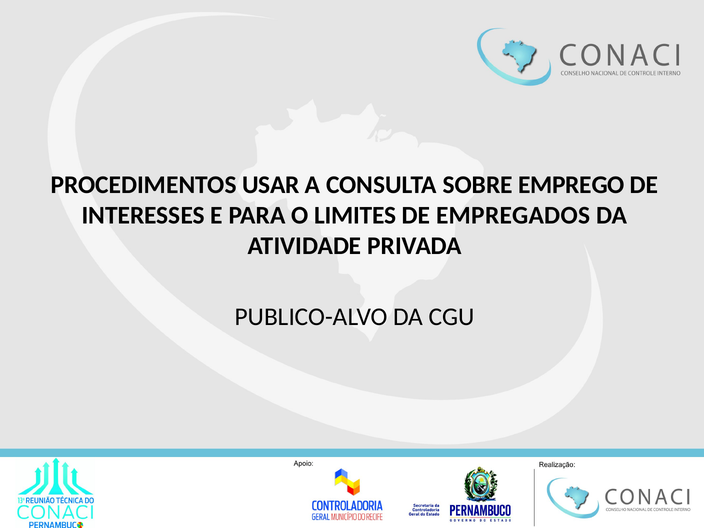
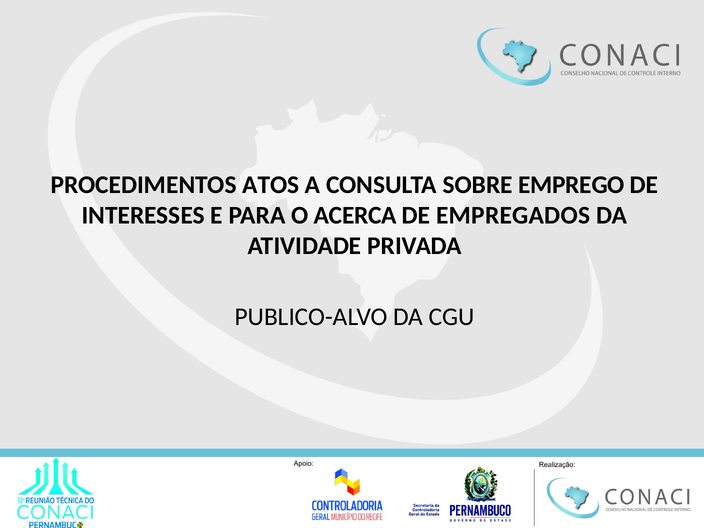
USAR: USAR -> ATOS (271, 185)
LIMITES: LIMITES -> ACERCA (355, 215)
